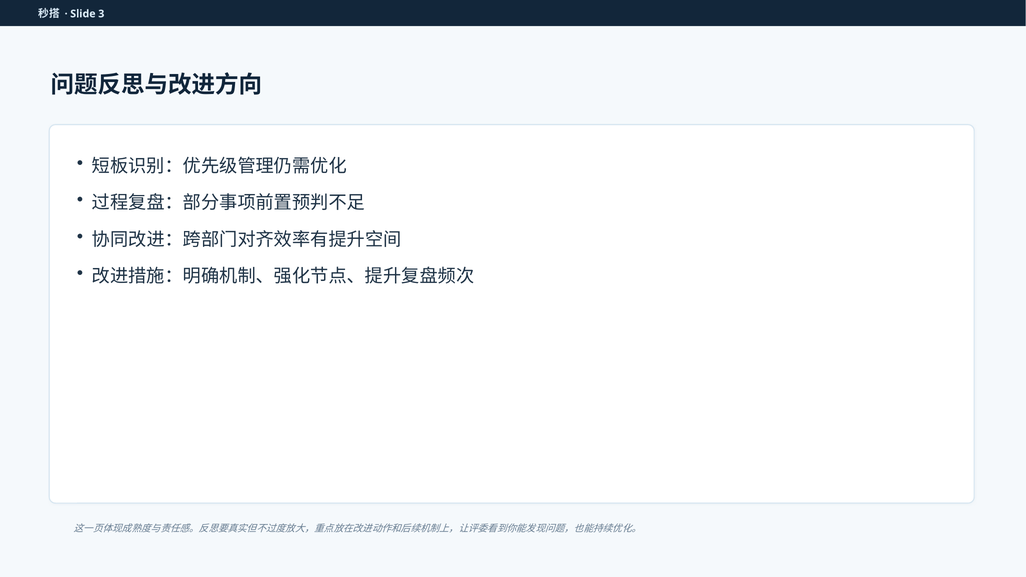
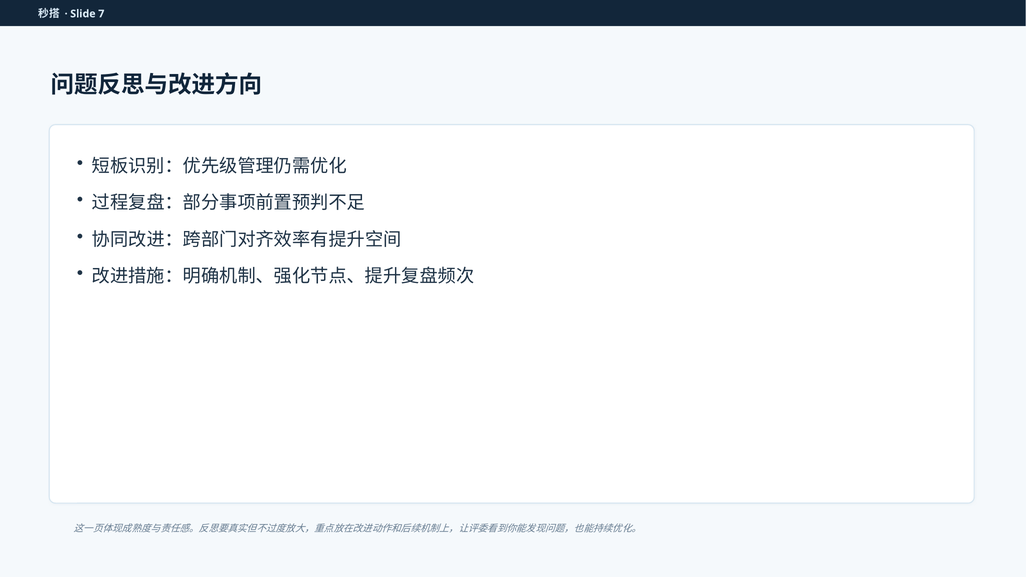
3: 3 -> 7 (101, 14)
